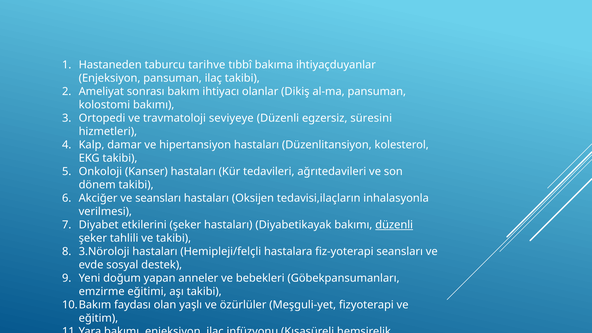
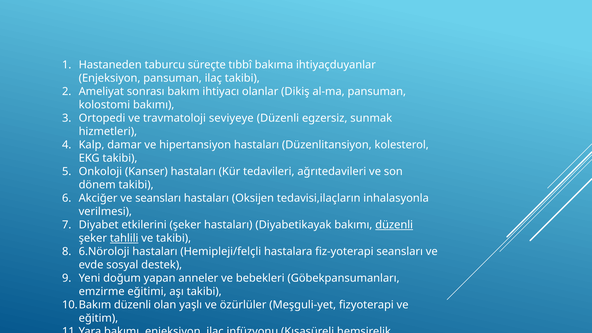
tarihve: tarihve -> süreçte (207, 65)
süresini: süresini -> sunmak (371, 118)
tahlili underline: none -> present (124, 238)
3.Nöroloji: 3.Nöroloji -> 6.Nöroloji (104, 251)
faydası: faydası -> düzenli (133, 305)
